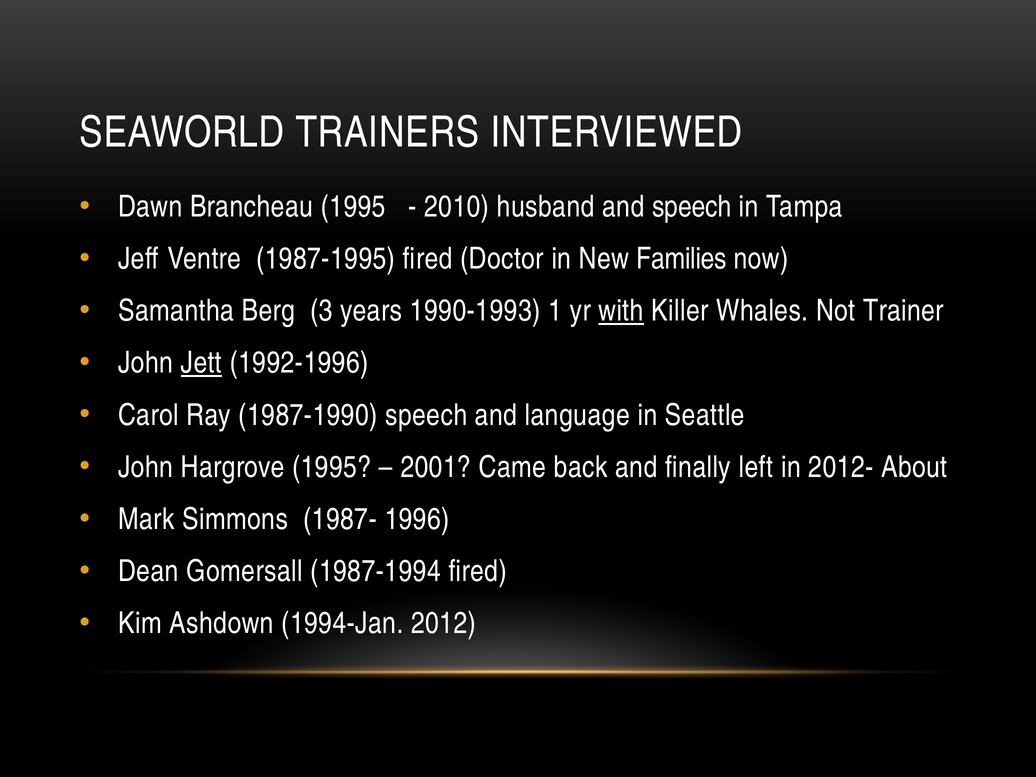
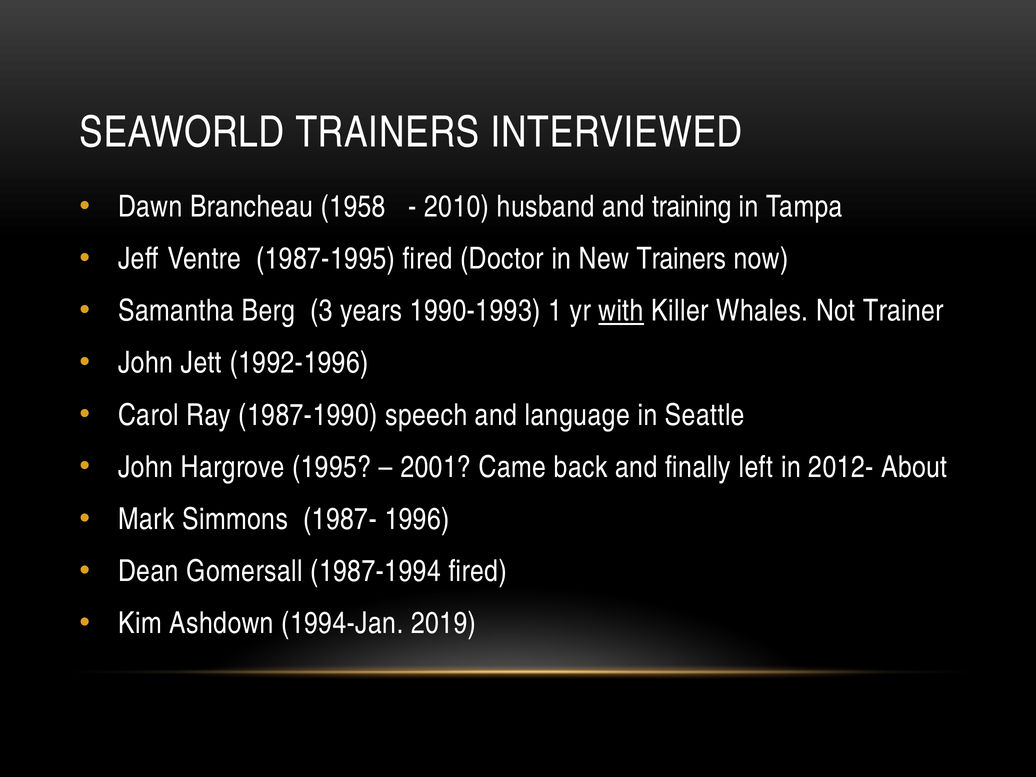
Brancheau 1995: 1995 -> 1958 (353, 207)
and speech: speech -> training (692, 207)
New Families: Families -> Trainers (682, 259)
Jett underline: present -> none (201, 363)
2012: 2012 -> 2019 (444, 623)
